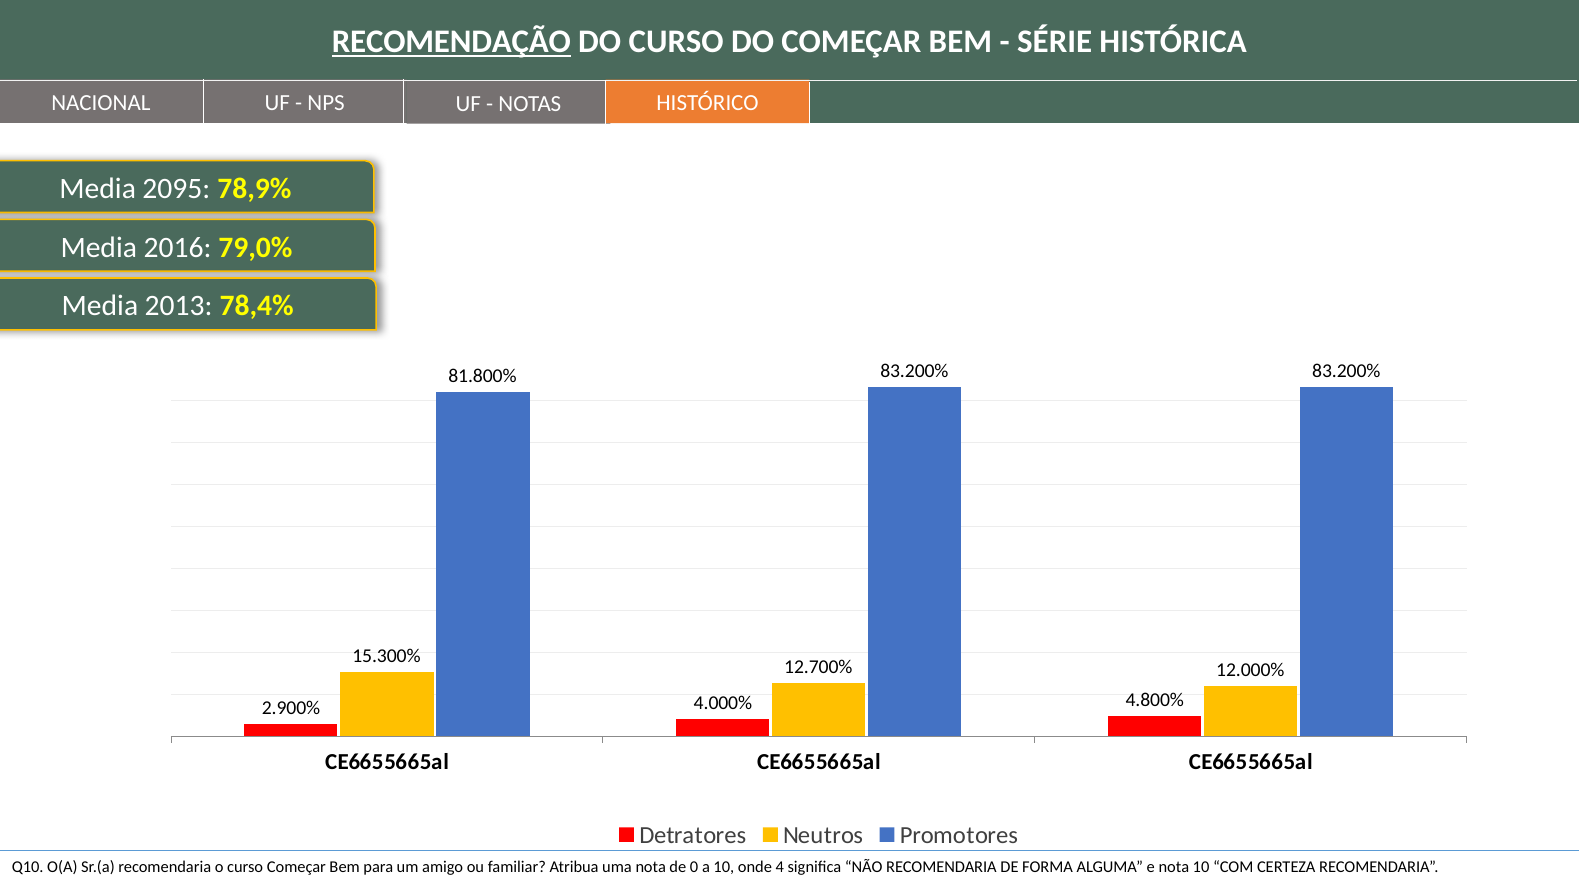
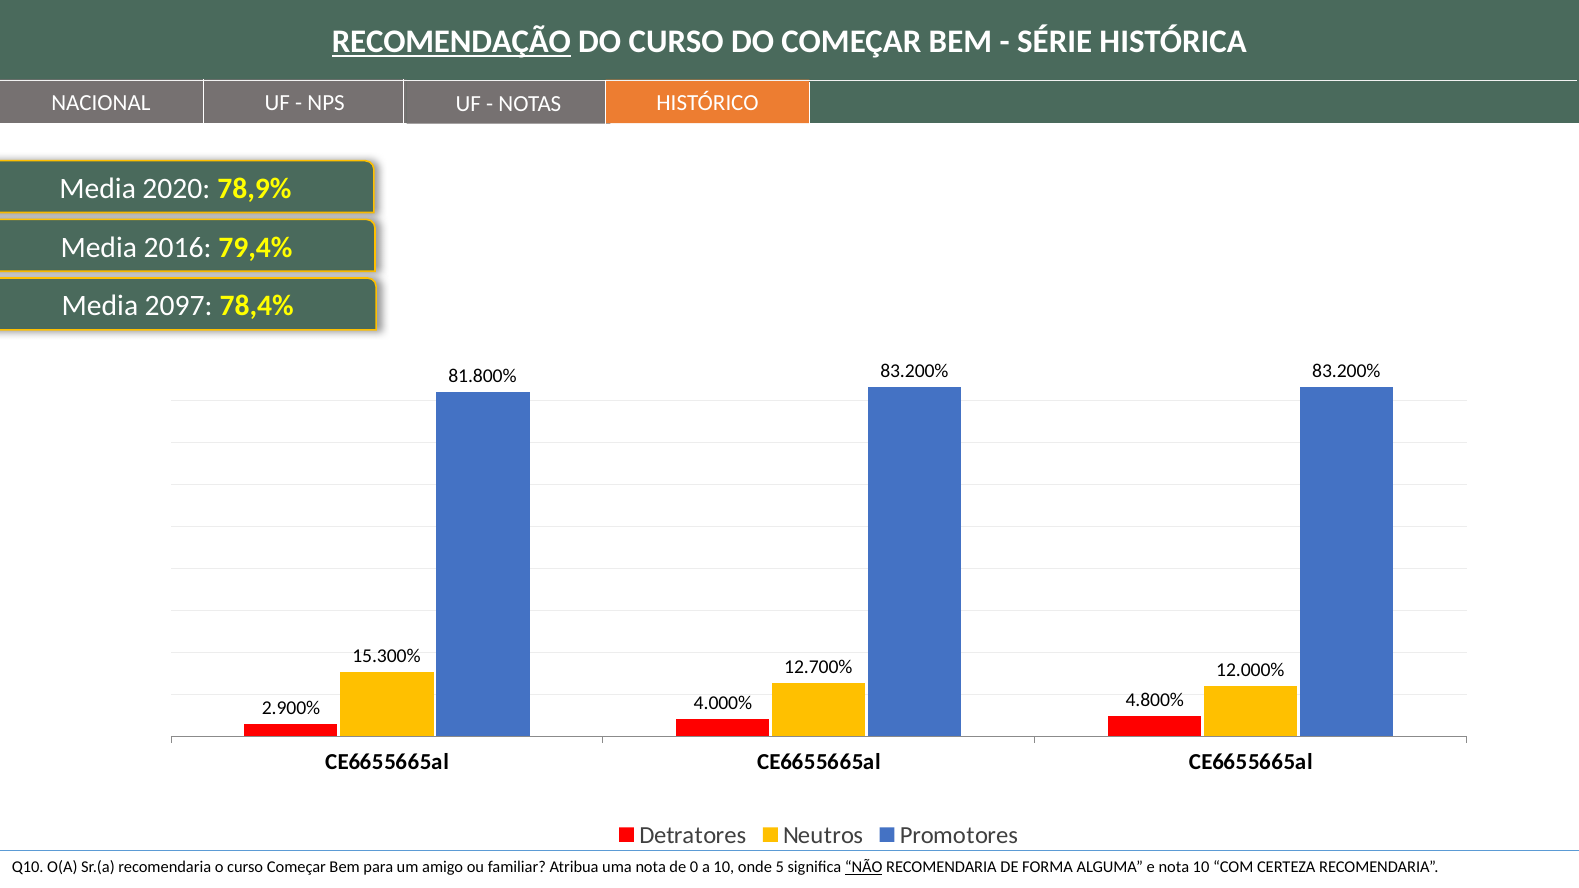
2095: 2095 -> 2020 (176, 189)
79,0%: 79,0% -> 79,4% (256, 247)
2013: 2013 -> 2097 (179, 306)
4: 4 -> 5 (780, 867)
NÃO underline: none -> present (864, 867)
